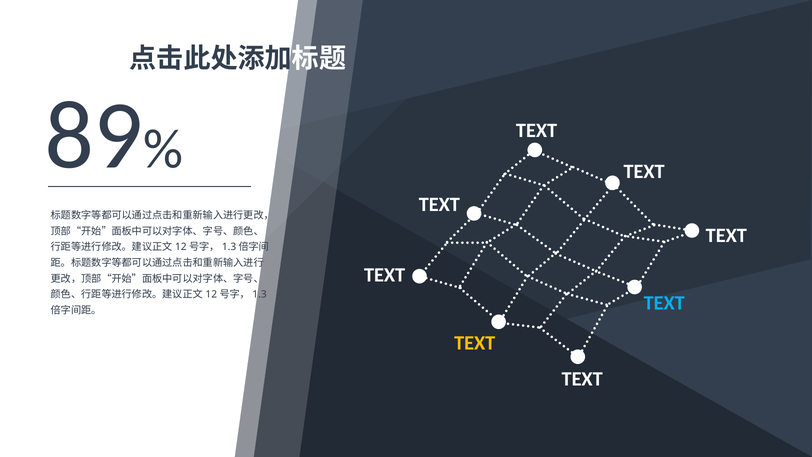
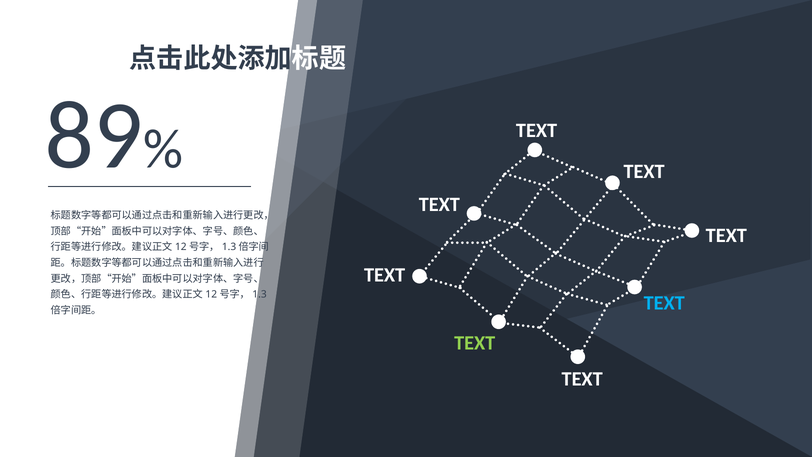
TEXT colour: yellow -> light green (475, 343)
